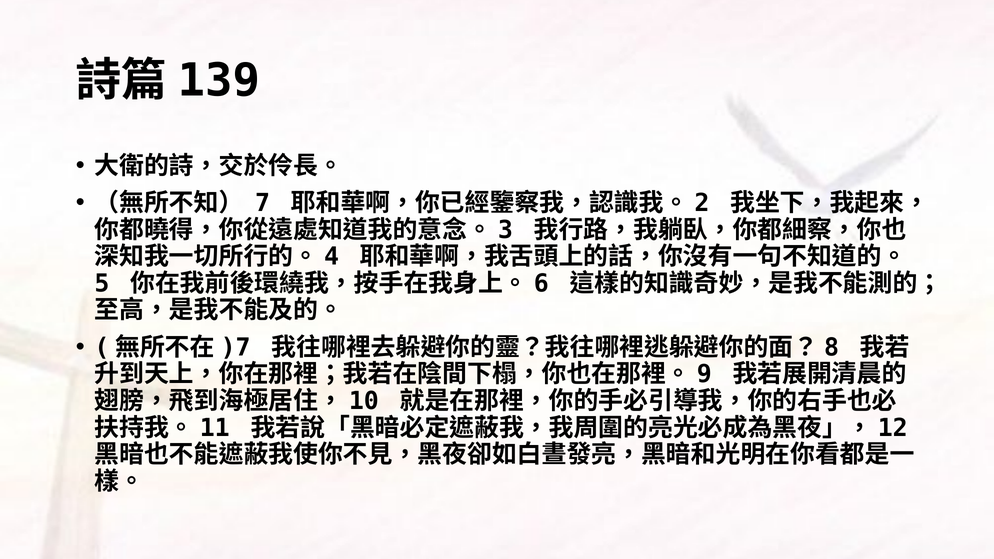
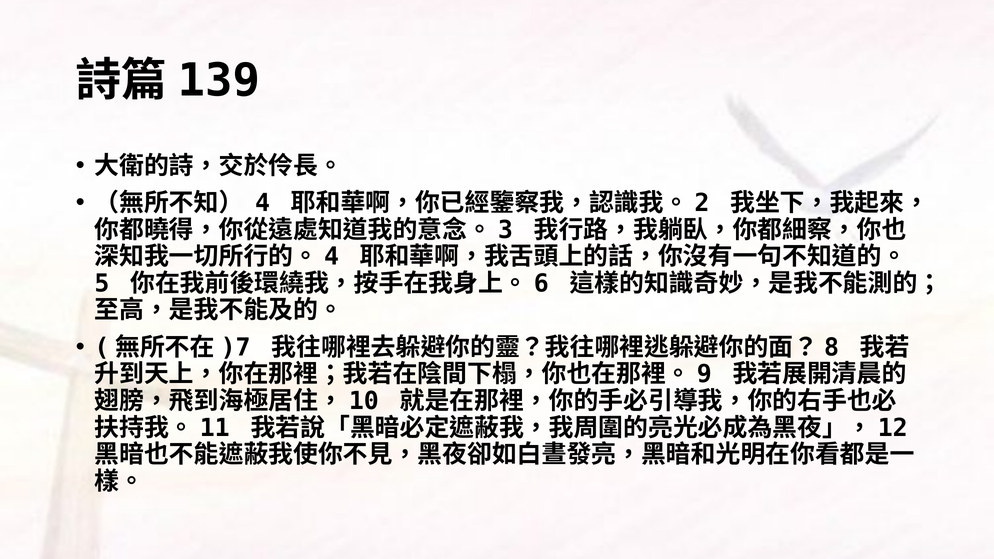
7: 7 -> 4 (263, 203)
